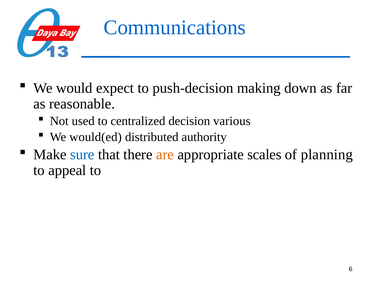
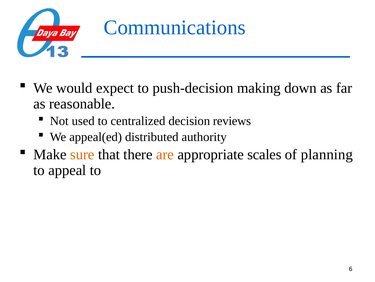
various: various -> reviews (232, 121)
would(ed: would(ed -> appeal(ed (96, 137)
sure colour: blue -> orange (82, 154)
